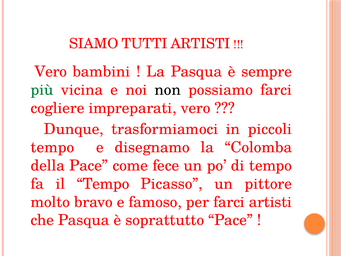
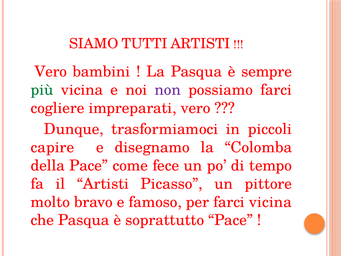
non colour: black -> purple (168, 90)
tempo: tempo -> capire (52, 147)
il Tempo: Tempo -> Artisti (103, 184)
farci artisti: artisti -> vicina (270, 202)
